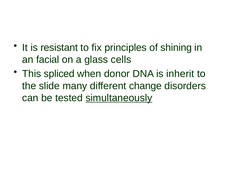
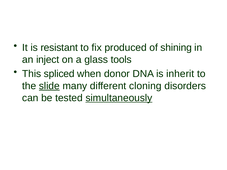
principles: principles -> produced (126, 48)
facial: facial -> inject (48, 60)
cells: cells -> tools (121, 60)
slide underline: none -> present (49, 86)
change: change -> cloning (145, 86)
